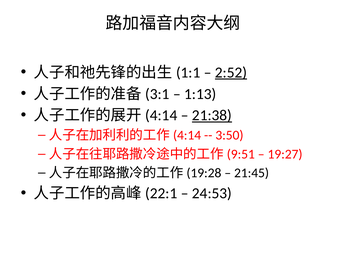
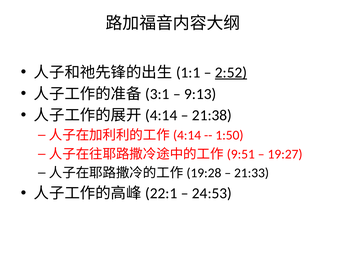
1:13: 1:13 -> 9:13 (200, 94)
21:38 underline: present -> none (212, 116)
3:50: 3:50 -> 1:50 (229, 136)
21:45: 21:45 -> 21:33 (252, 173)
